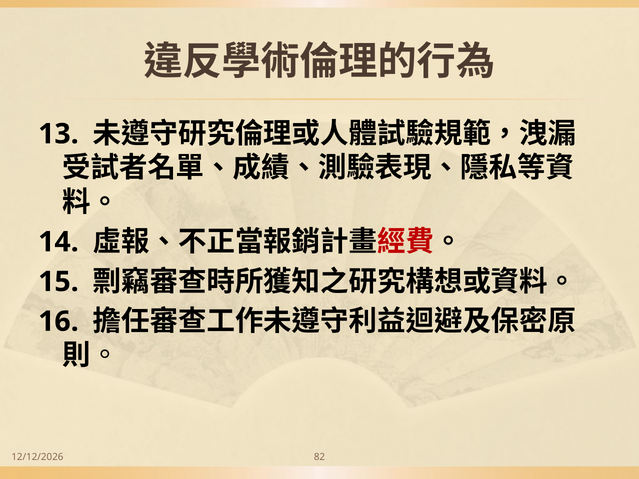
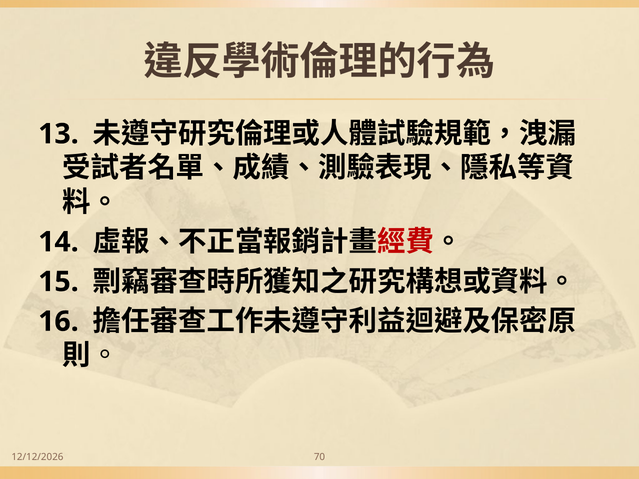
82: 82 -> 70 (319, 457)
